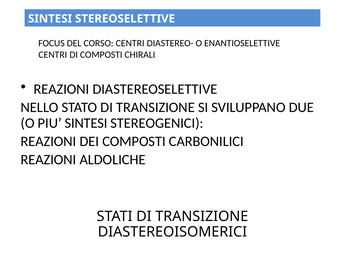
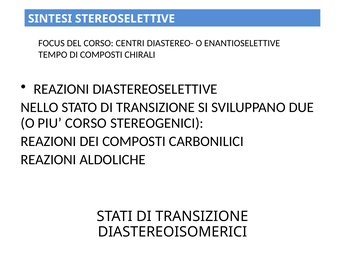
CENTRI: CENTRI -> TEMPO (53, 55)
PIU SINTESI: SINTESI -> CORSO (86, 123)
